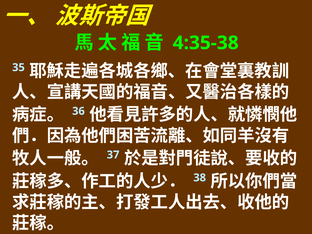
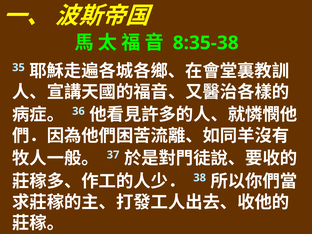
4:35-38: 4:35-38 -> 8:35-38 (206, 43)
